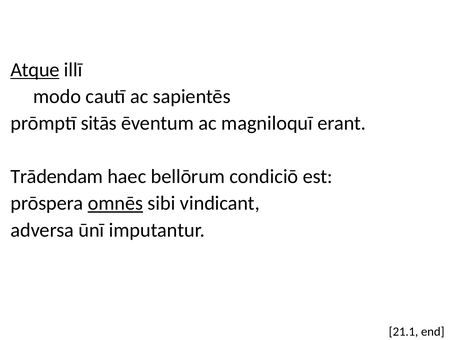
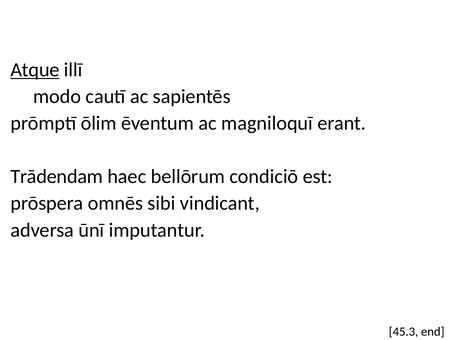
sitās: sitās -> ōlim (99, 123)
omnēs underline: present -> none (115, 204)
21.1: 21.1 -> 45.3 (404, 332)
